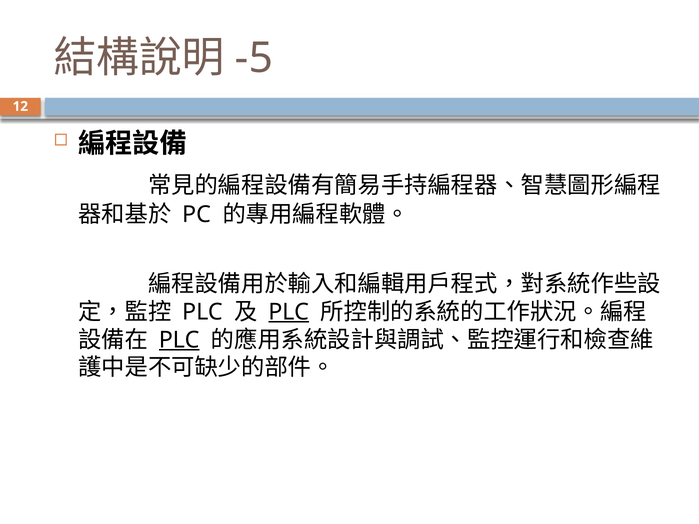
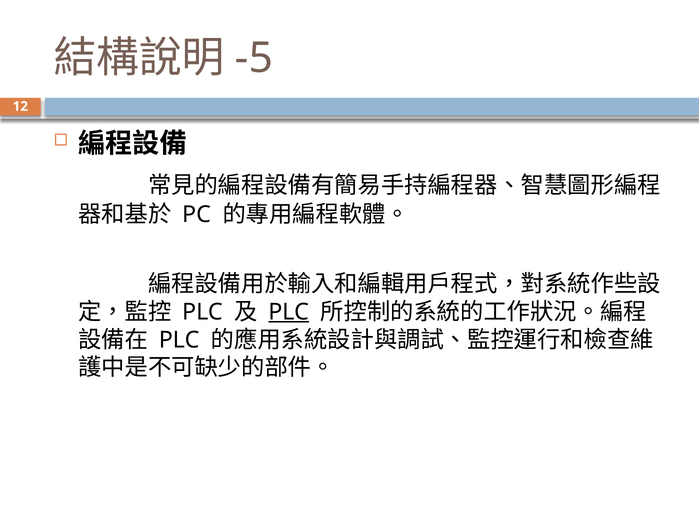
PLC underline: present -> none (179, 340)
